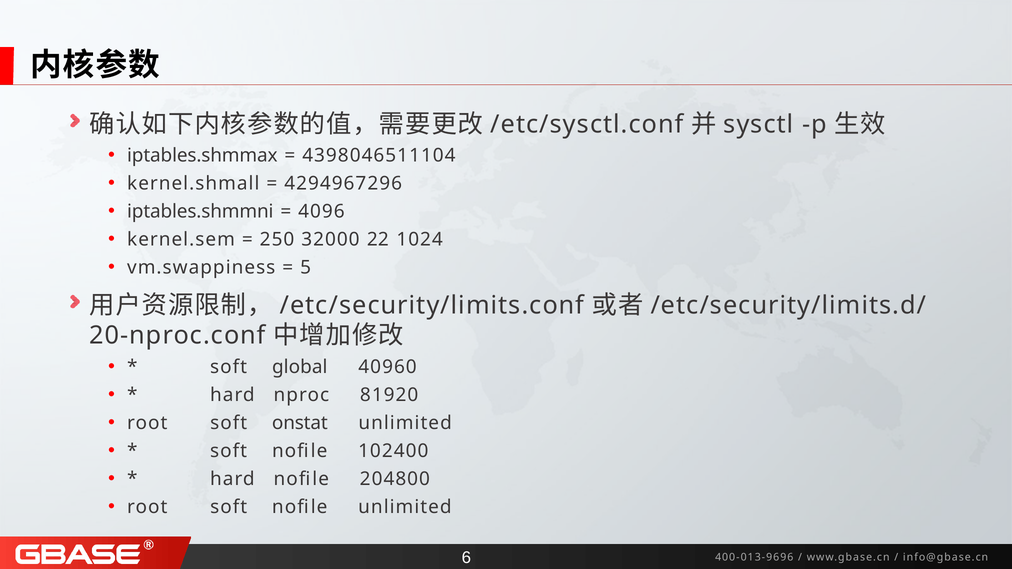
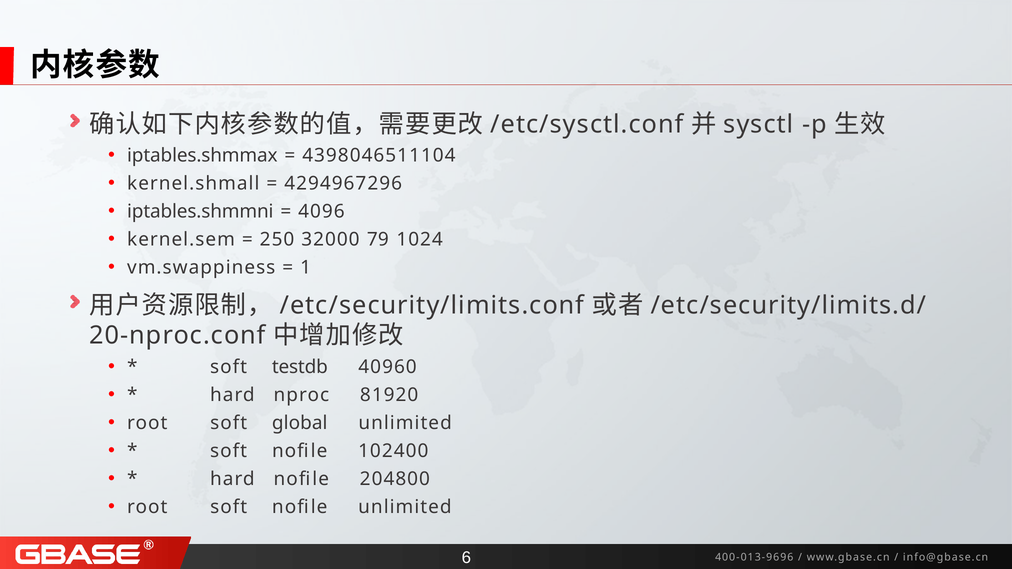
22: 22 -> 79 (378, 240)
5: 5 -> 1 (306, 268)
global: global -> testdb (300, 367)
onstat: onstat -> global (300, 423)
